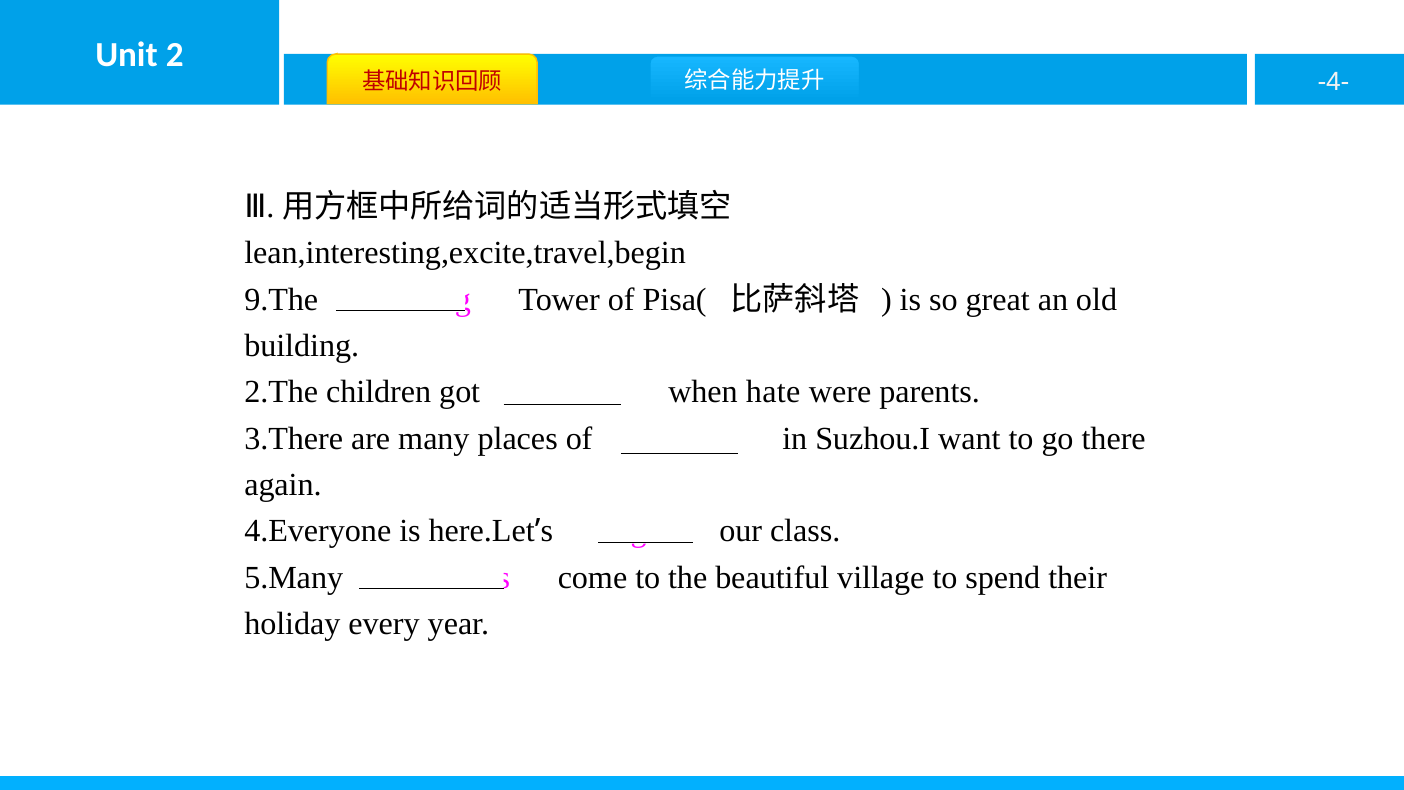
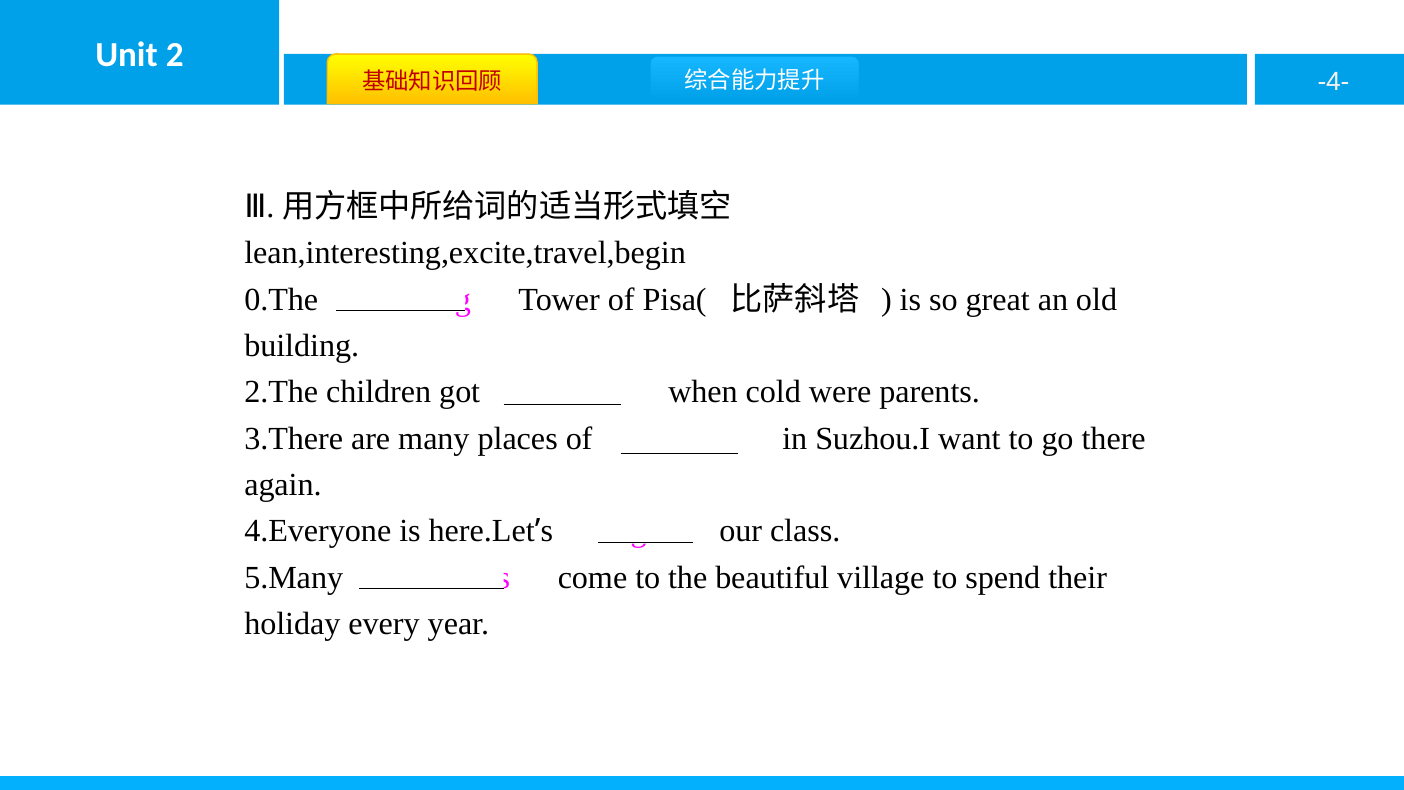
9.The: 9.The -> 0.The (281, 299)
hate: hate -> cold (773, 392)
